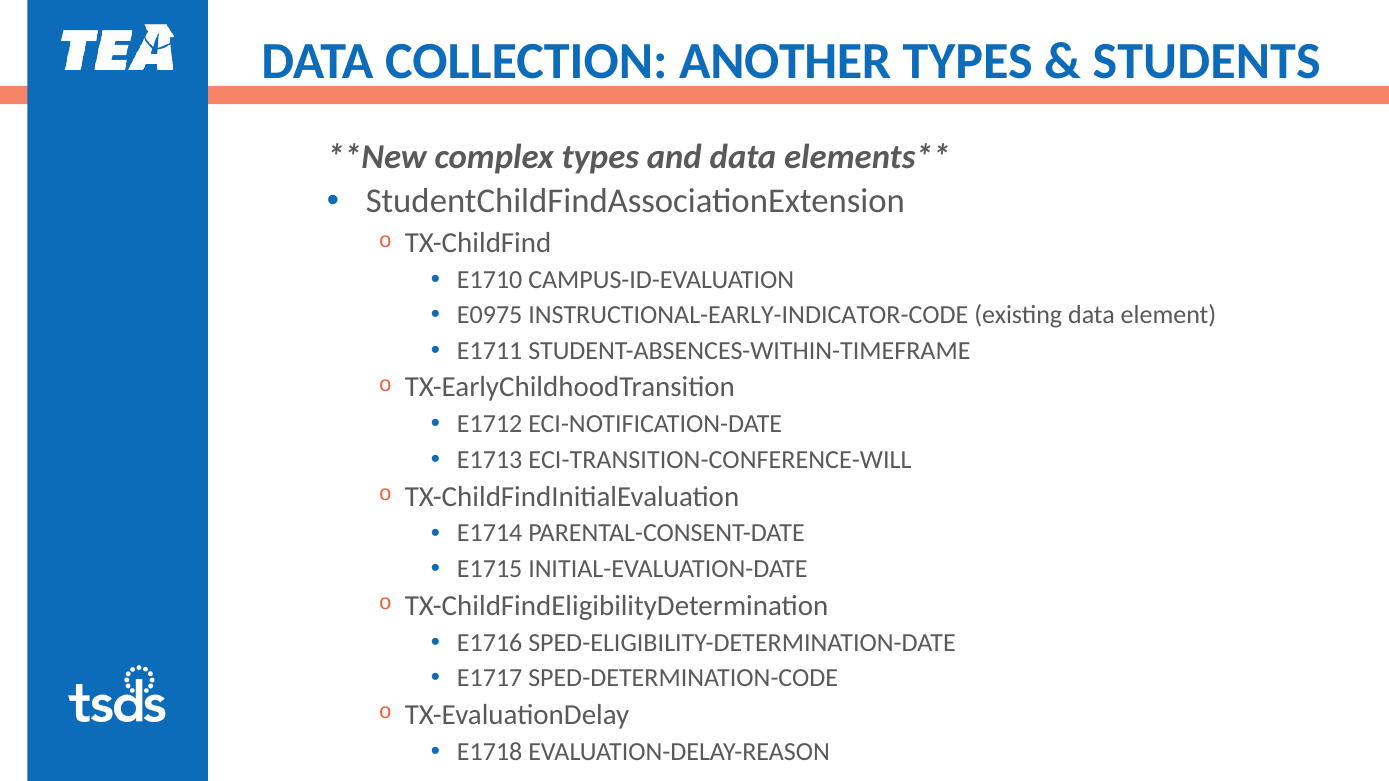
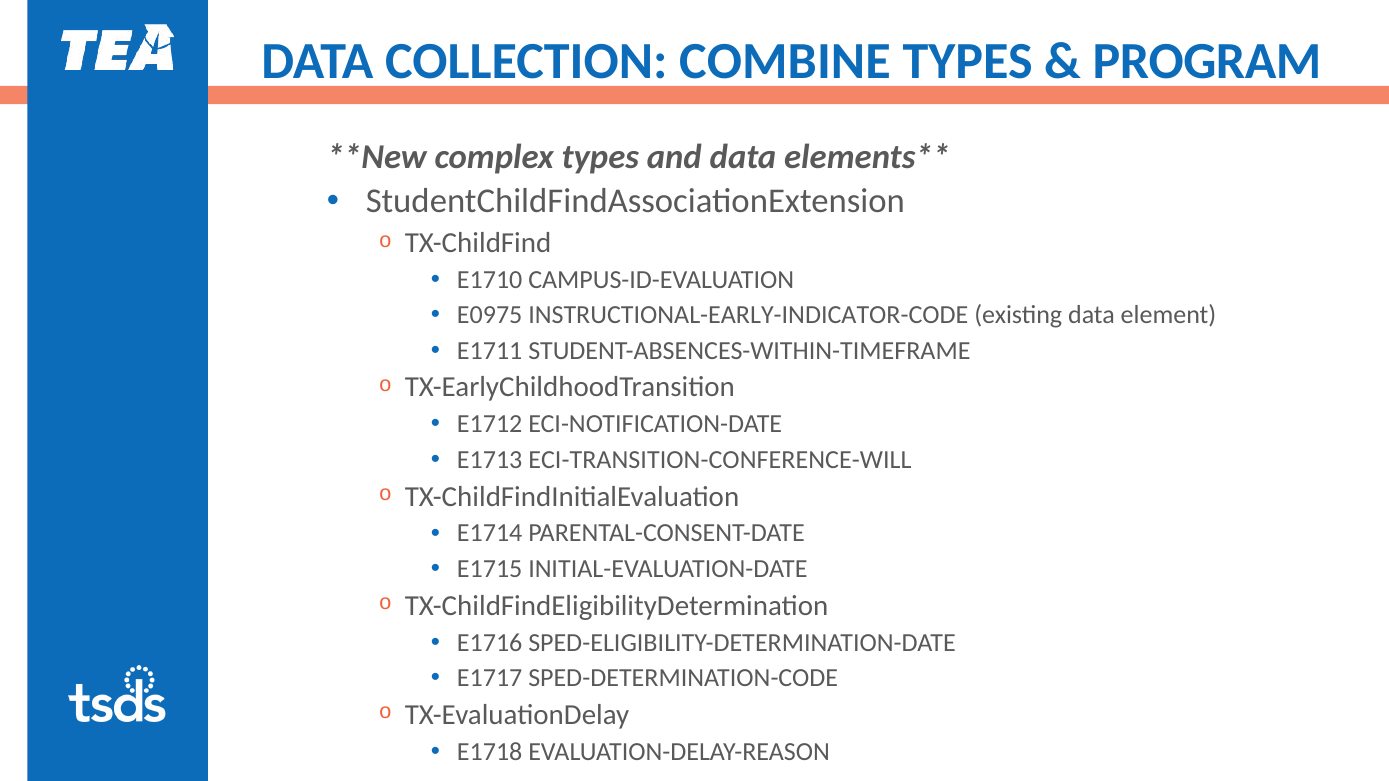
ANOTHER: ANOTHER -> COMBINE (785, 62)
STUDENTS: STUDENTS -> PROGRAM (1207, 62)
